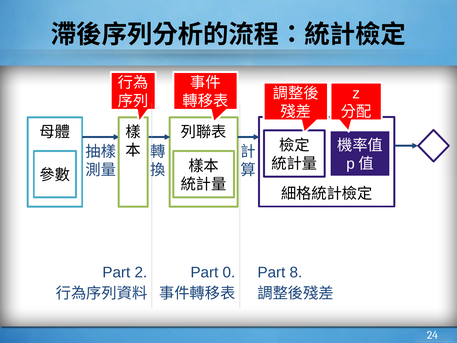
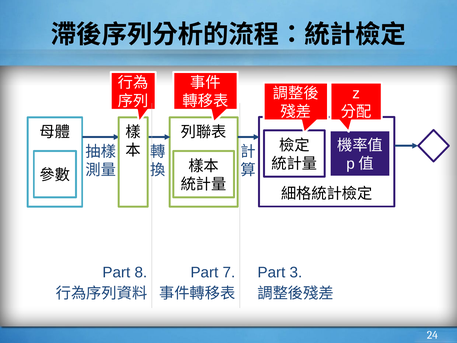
2: 2 -> 8 (141, 272)
0: 0 -> 7 (229, 272)
8: 8 -> 3 (296, 272)
